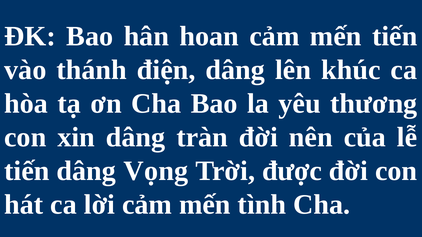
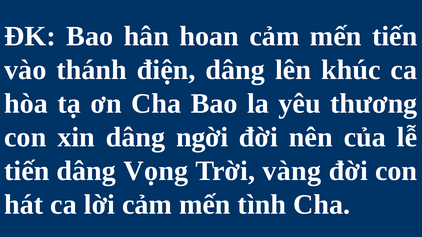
tràn: tràn -> ngời (202, 138)
được: được -> vàng (292, 171)
